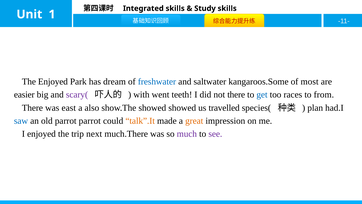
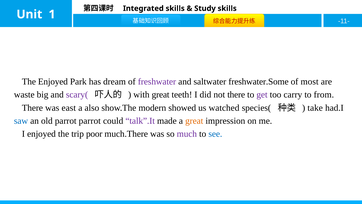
freshwater colour: blue -> purple (157, 82)
kangaroos.Some: kangaroos.Some -> freshwater.Some (259, 82)
easier: easier -> waste (24, 95)
with went: went -> great (161, 95)
get colour: blue -> purple (262, 95)
races: races -> carry (293, 95)
show.The showed: showed -> modern (152, 108)
travelled: travelled -> watched (224, 108)
plan: plan -> take (315, 108)
talk”.It colour: orange -> purple (140, 121)
next: next -> poor (94, 134)
see colour: purple -> blue (215, 134)
